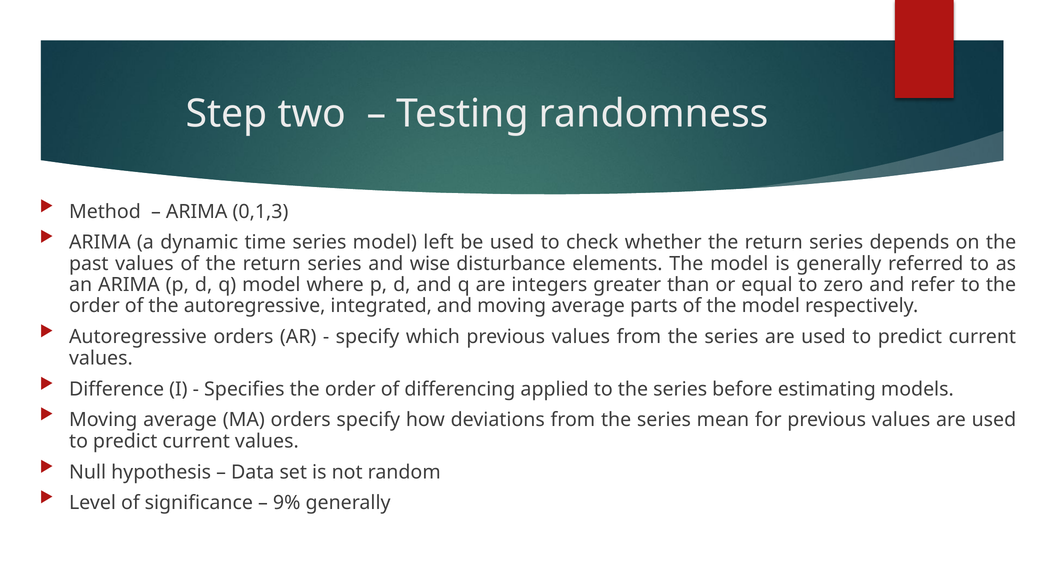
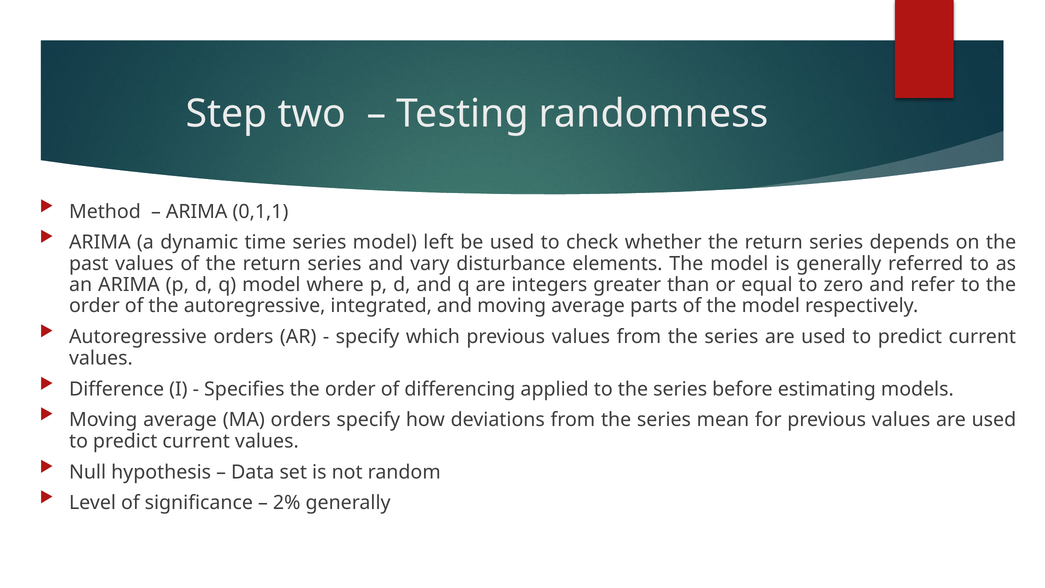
0,1,3: 0,1,3 -> 0,1,1 (261, 212)
wise: wise -> vary (430, 264)
9%: 9% -> 2% (287, 503)
